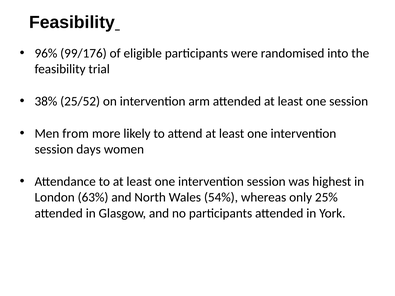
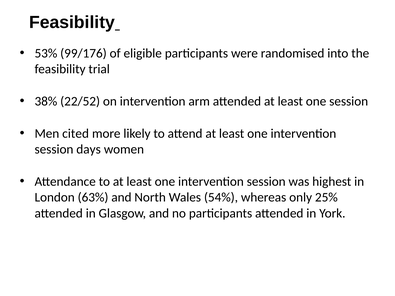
96%: 96% -> 53% (46, 53)
25/52: 25/52 -> 22/52 (80, 101)
from: from -> cited (76, 134)
